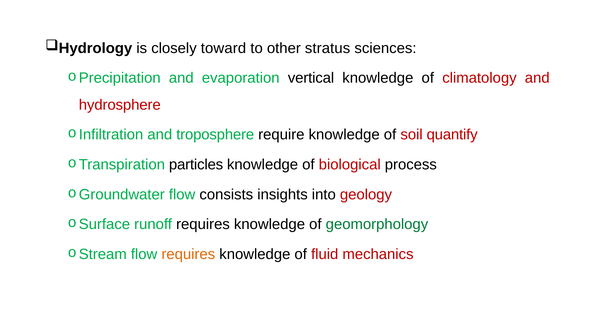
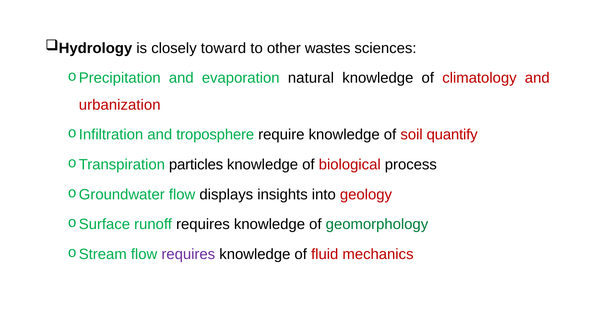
stratus: stratus -> wastes (328, 48)
vertical: vertical -> natural (311, 78)
hydrosphere: hydrosphere -> urbanization (120, 105)
consists: consists -> displays (226, 194)
requires colour: orange -> purple (188, 254)
